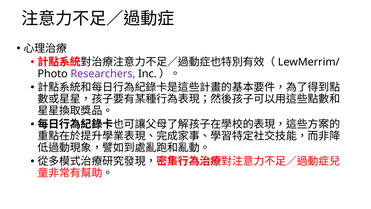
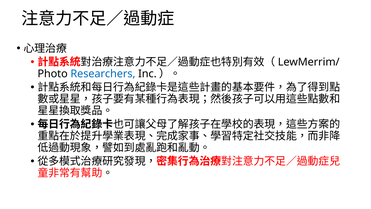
Researchers colour: purple -> blue (103, 74)
